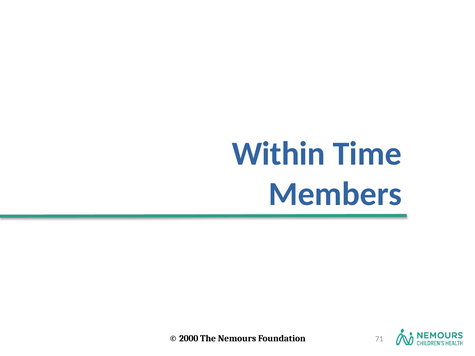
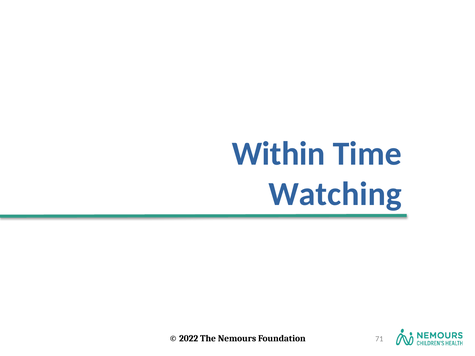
Members: Members -> Watching (335, 194)
2000: 2000 -> 2022 (189, 339)
